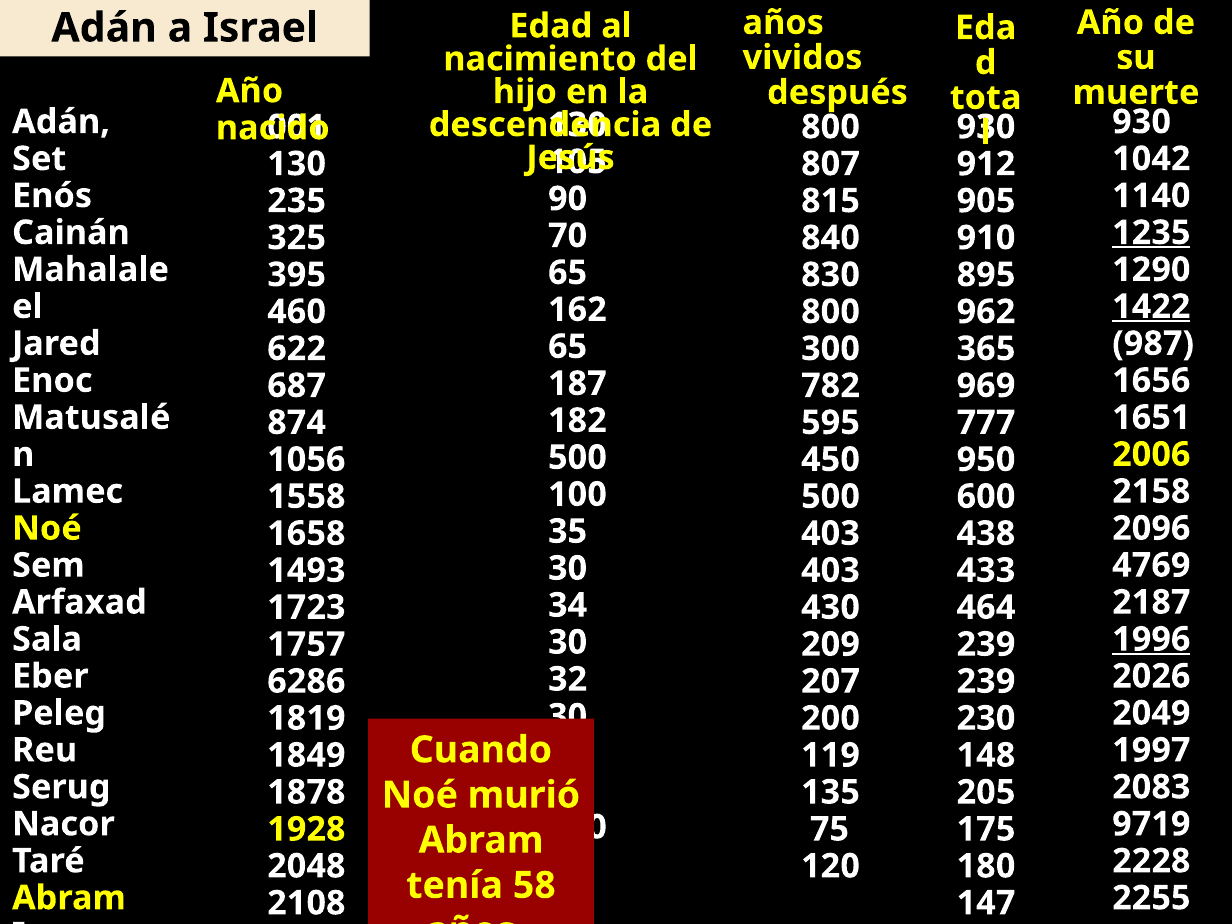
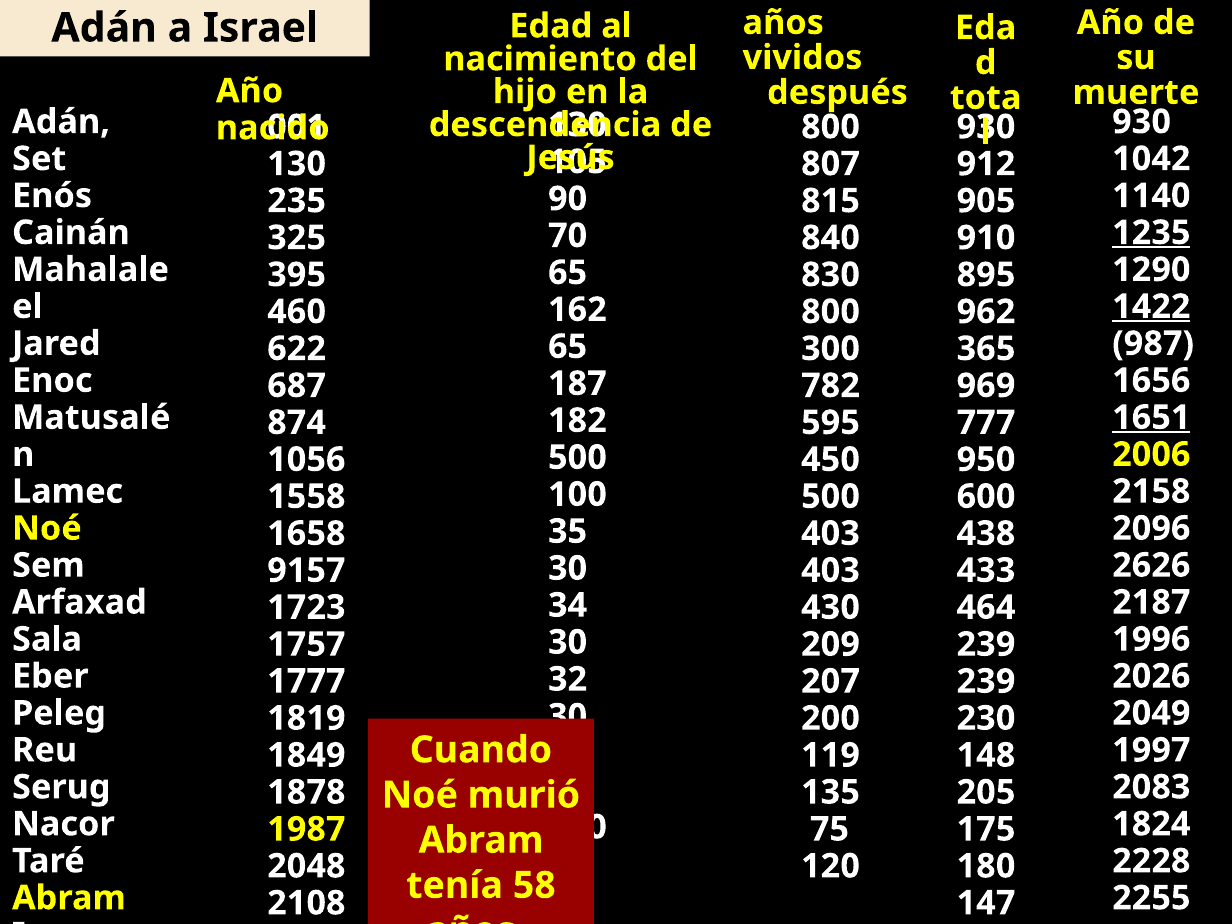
1651 underline: none -> present (1151, 418)
4769: 4769 -> 2626 (1151, 565)
1493: 1493 -> 9157 (306, 571)
1996 underline: present -> none (1151, 639)
6286: 6286 -> 1777 (306, 681)
9719: 9719 -> 1824 (1151, 824)
1928: 1928 -> 1987 (306, 829)
